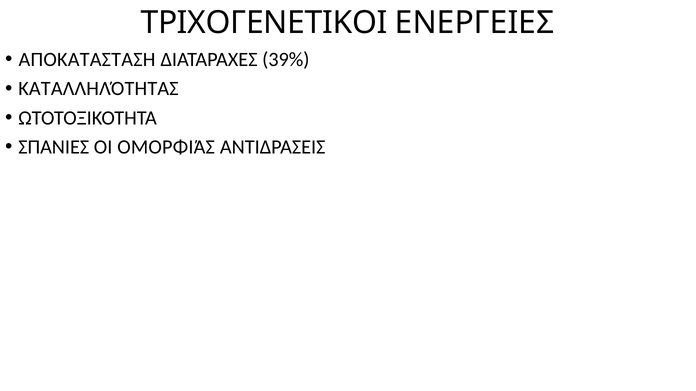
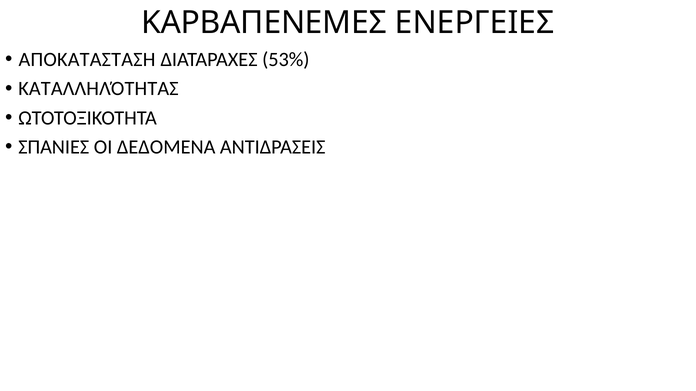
ΤΡΙΧΟΓΕΝΕΤΙΚΟΙ: ΤΡΙΧΟΓΕΝΕΤΙΚΟΙ -> ΚΑΡΒΑΠΕΝΕΜΕΣ (264, 23)
39%: 39% -> 53% (286, 60)
ΟΜΟΡΦΙΆΣ: ΟΜΟΡΦΙΆΣ -> ΔΕΔΟΜΕΝΑ (166, 147)
